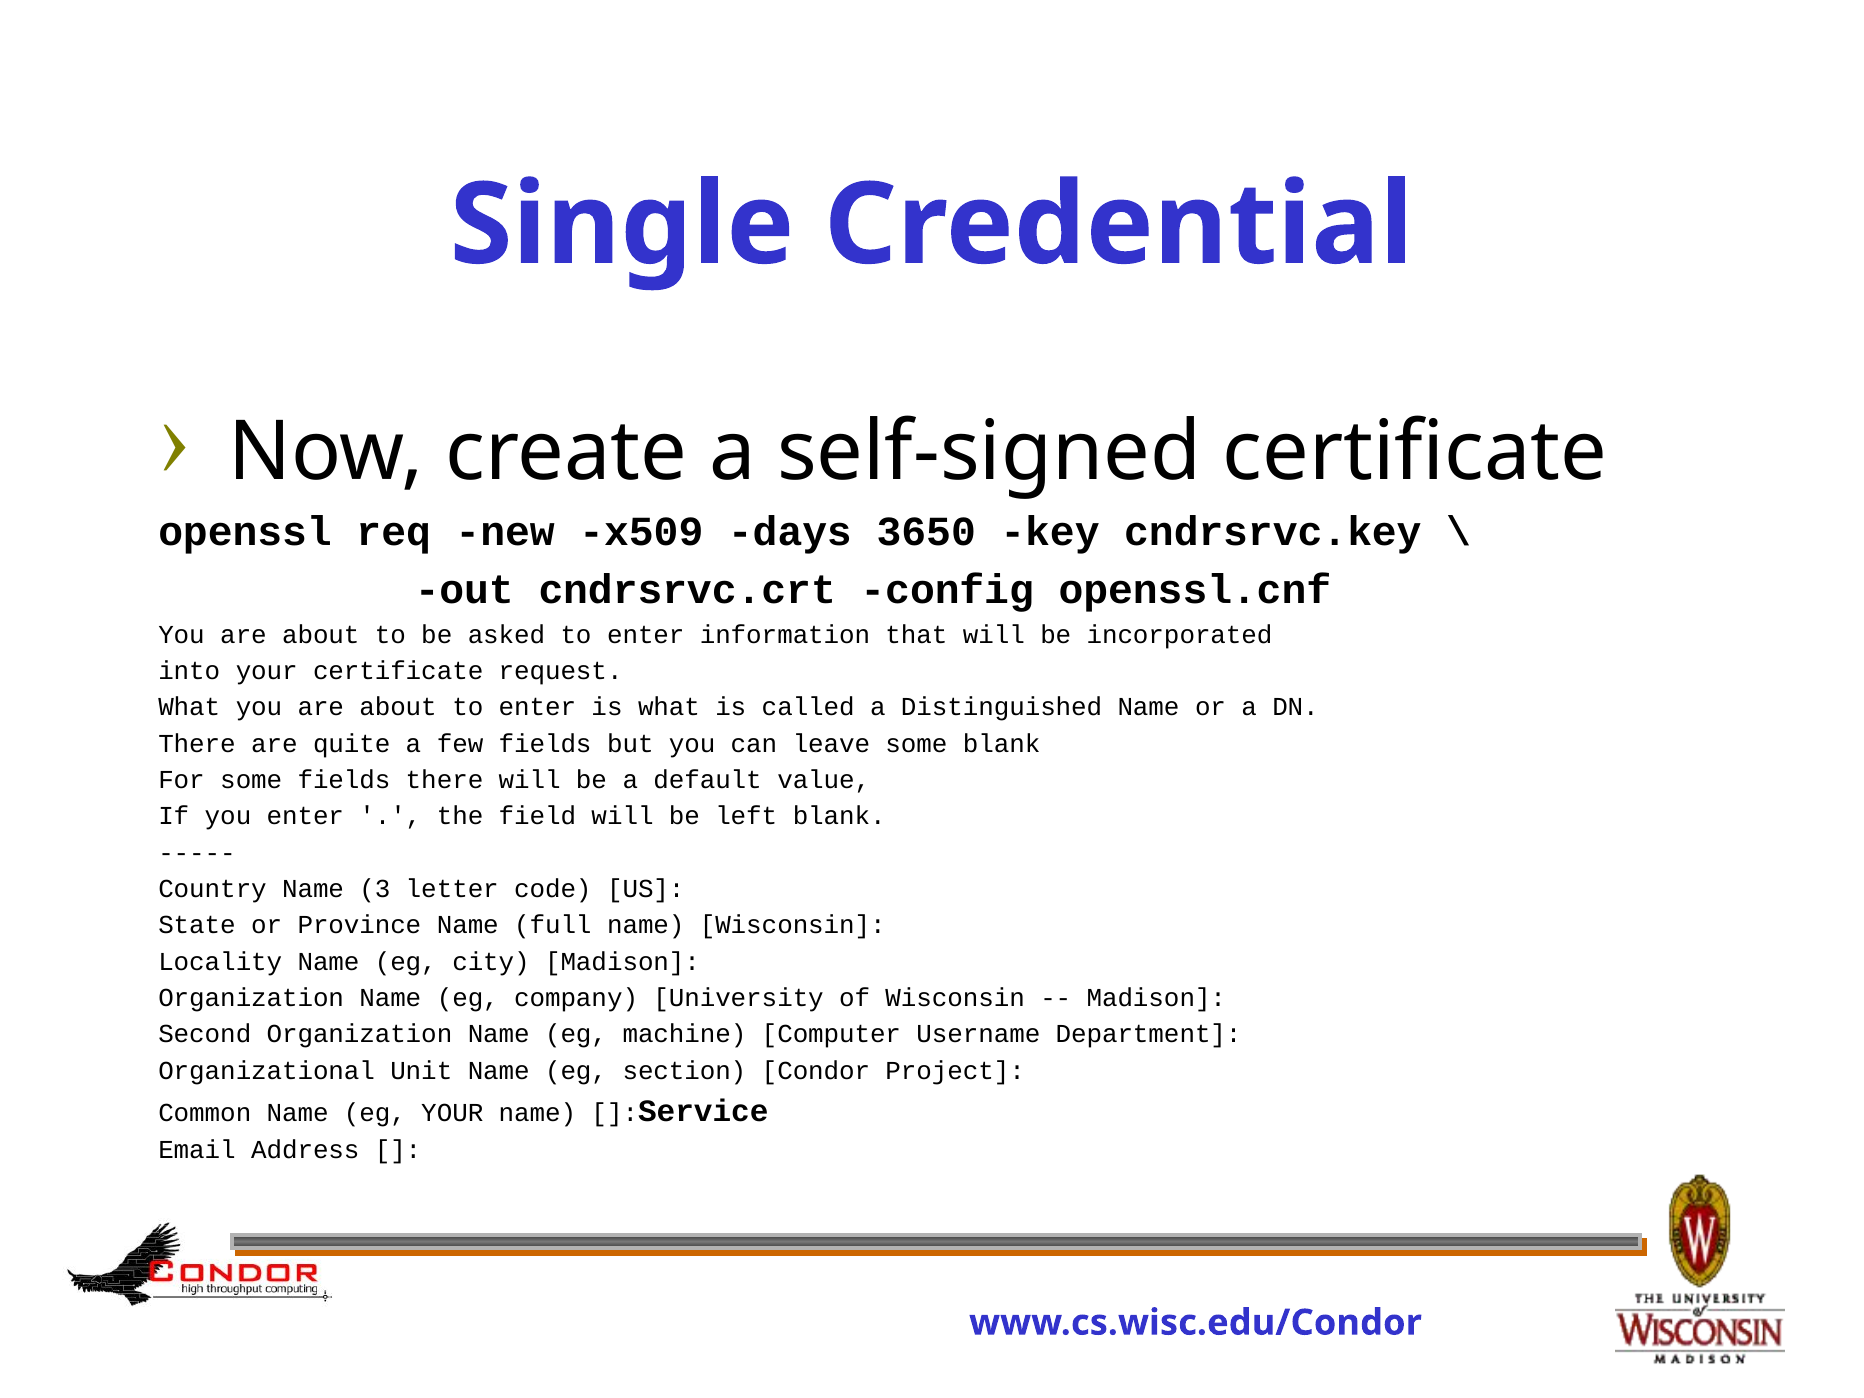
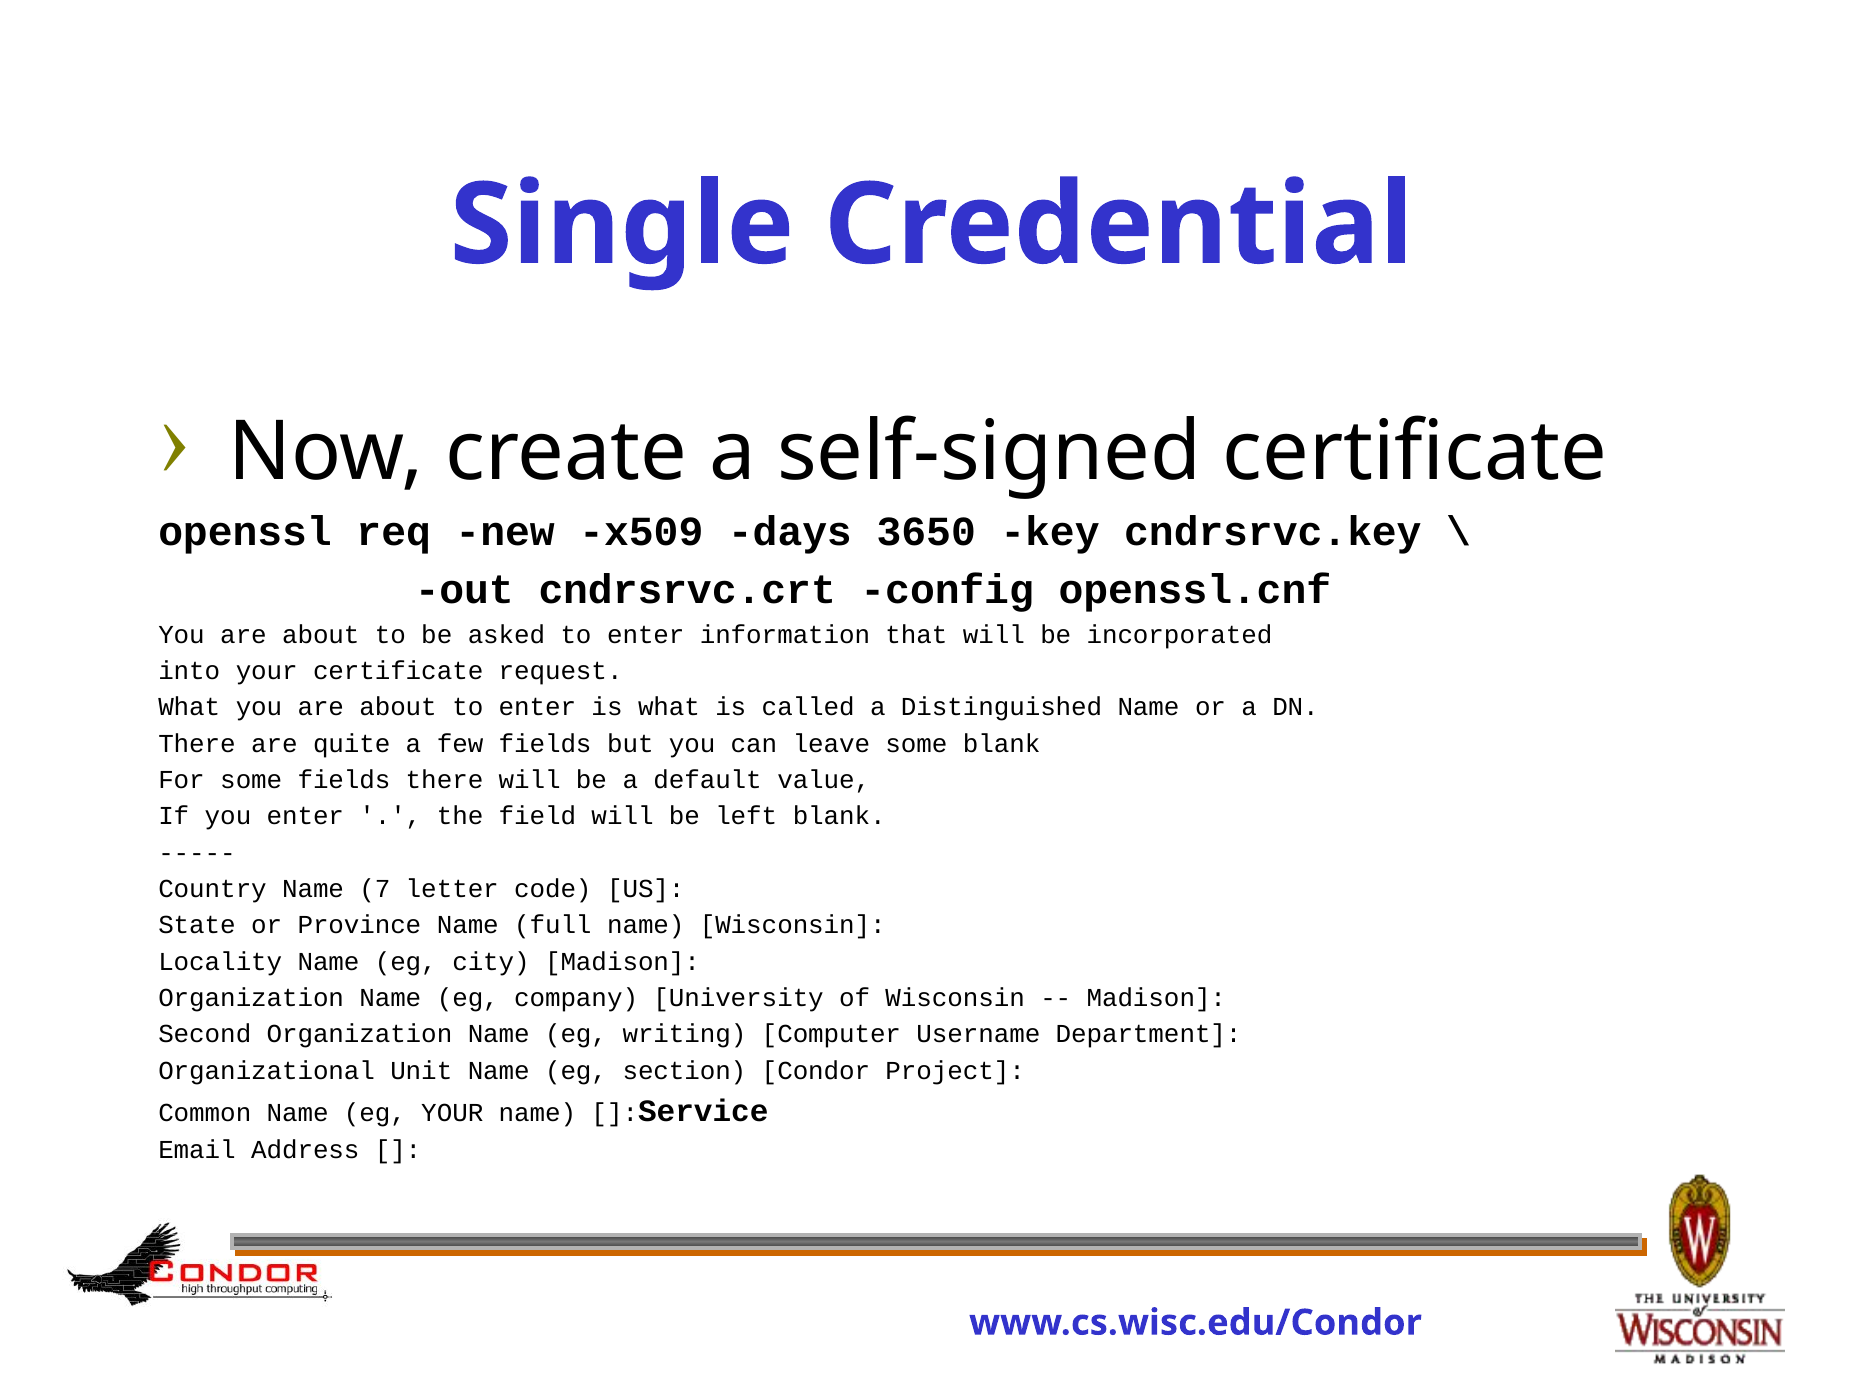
3: 3 -> 7 (375, 889)
machine: machine -> writing (684, 1034)
